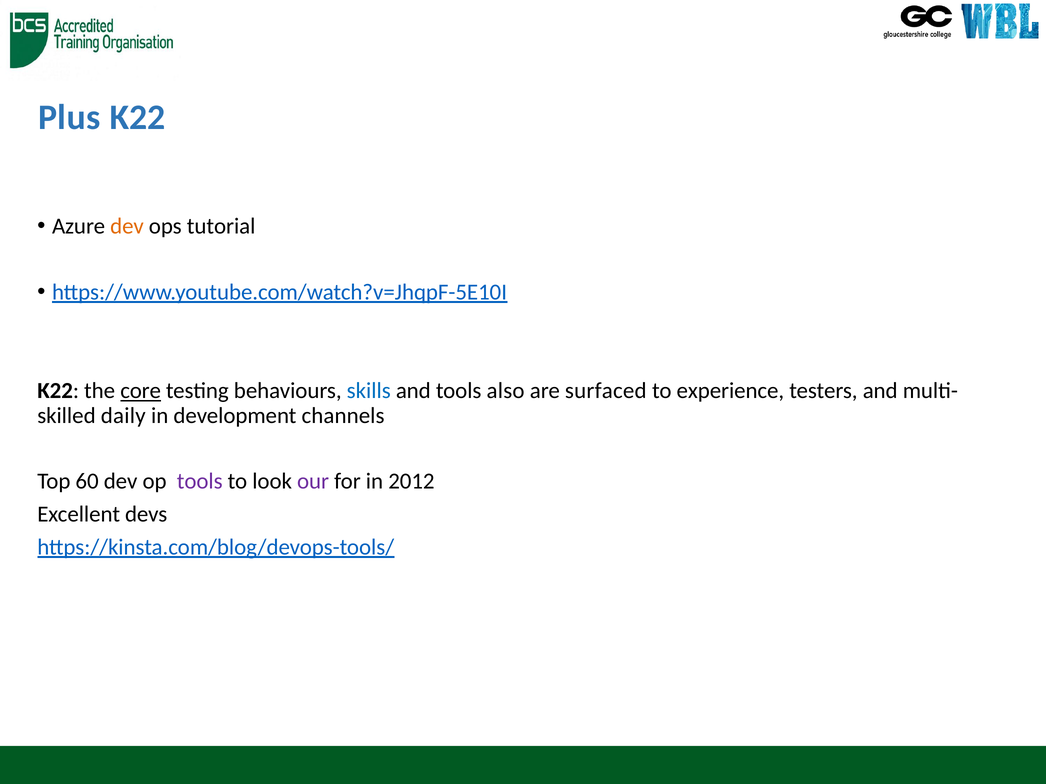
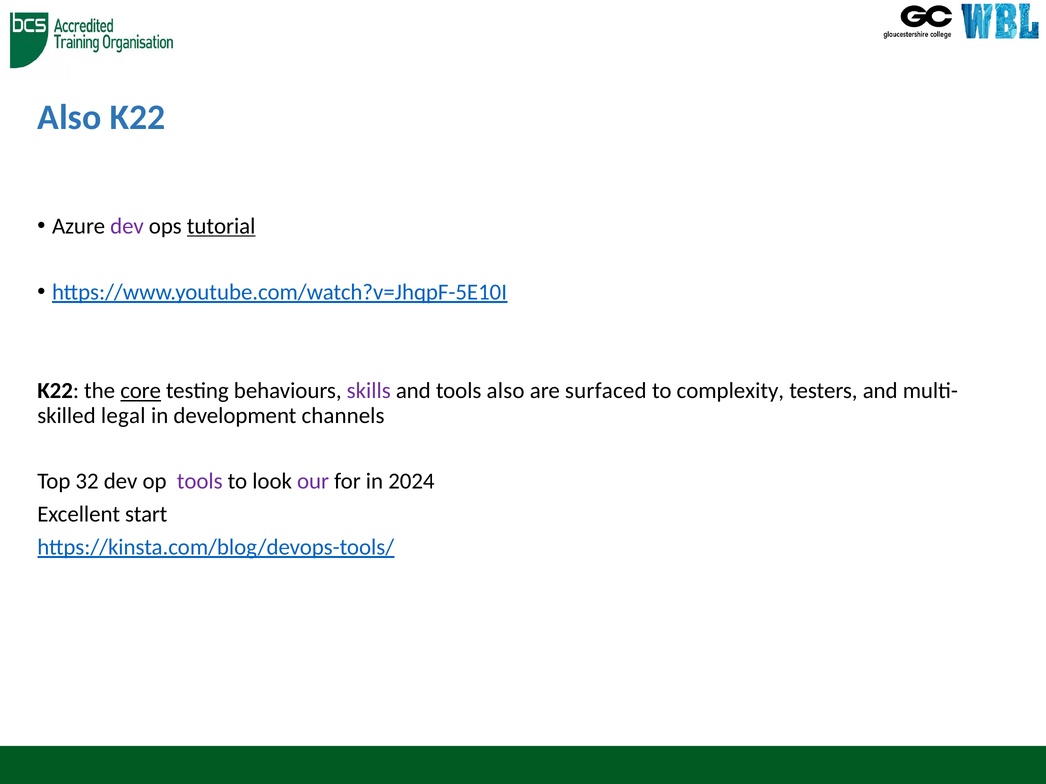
Plus: Plus -> Also (69, 117)
dev colour: orange -> purple (127, 226)
tutorial underline: none -> present (221, 226)
skills colour: blue -> purple (369, 391)
experience: experience -> complexity (730, 391)
daily: daily -> legal (123, 416)
60: 60 -> 32 (87, 482)
2012: 2012 -> 2024 (411, 482)
devs: devs -> start (146, 515)
